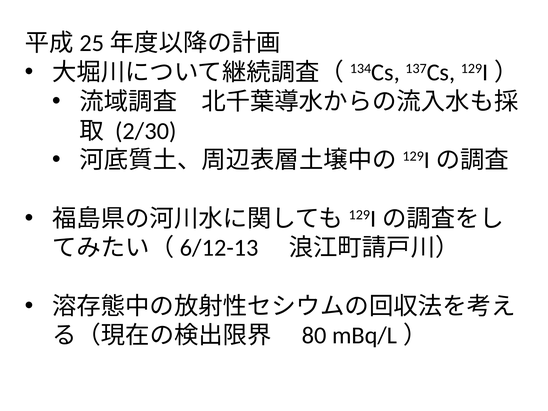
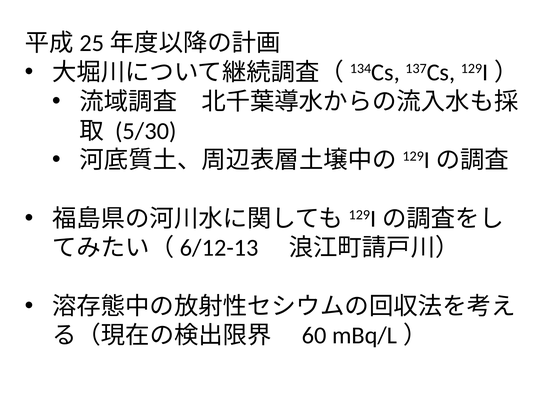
2/30: 2/30 -> 5/30 (146, 131)
80: 80 -> 60 (314, 336)
